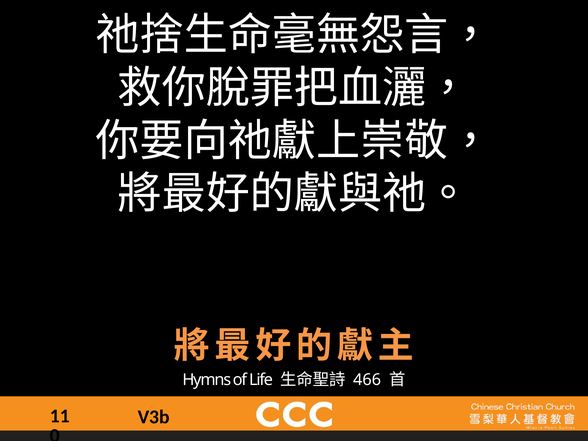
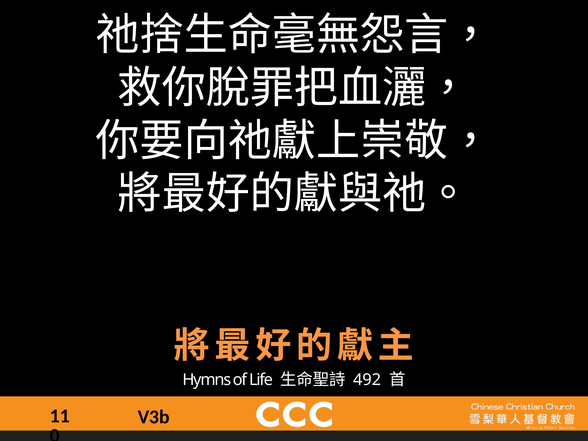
466: 466 -> 492 (367, 380)
